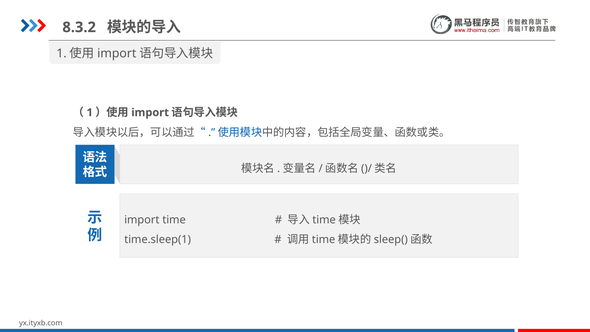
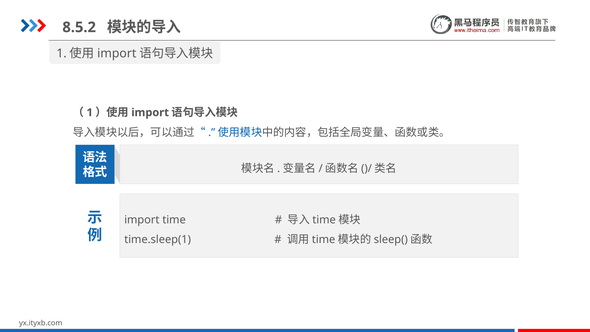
8.3.2: 8.3.2 -> 8.5.2 (79, 27)
